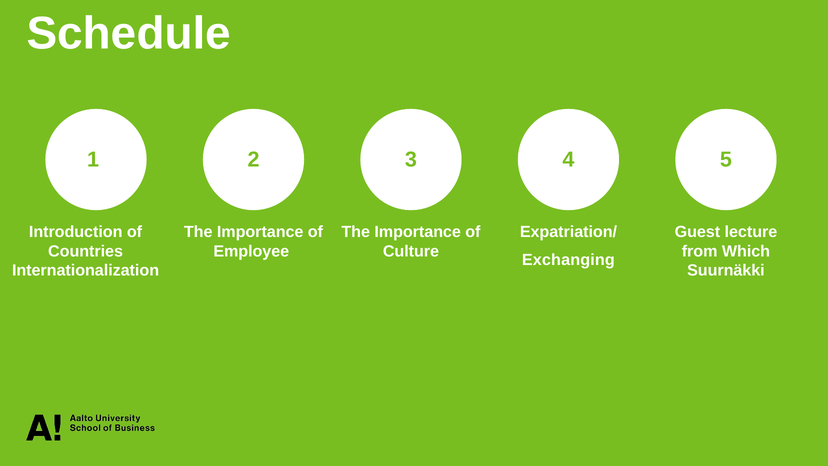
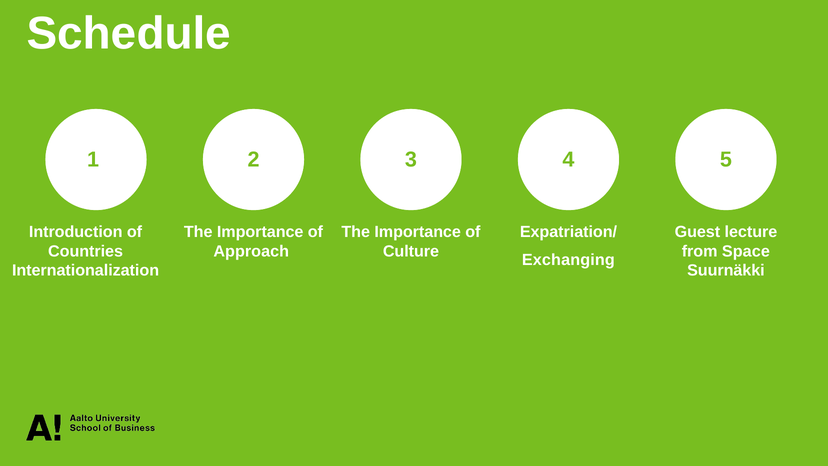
Employee: Employee -> Approach (251, 251)
Which: Which -> Space (746, 251)
